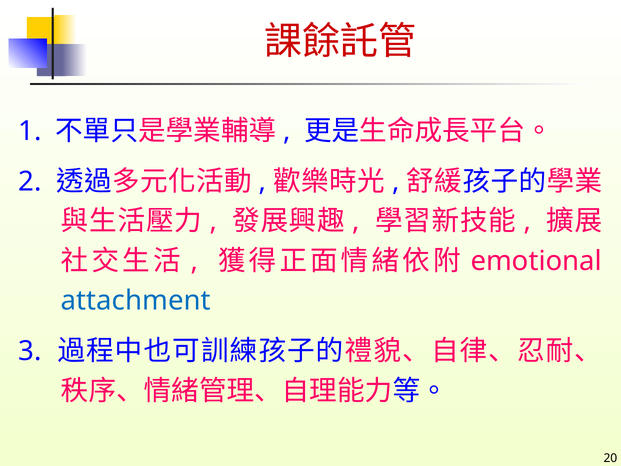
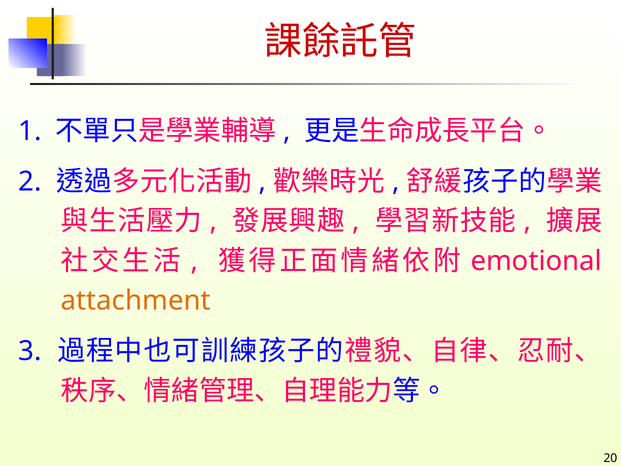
attachment colour: blue -> orange (136, 301)
